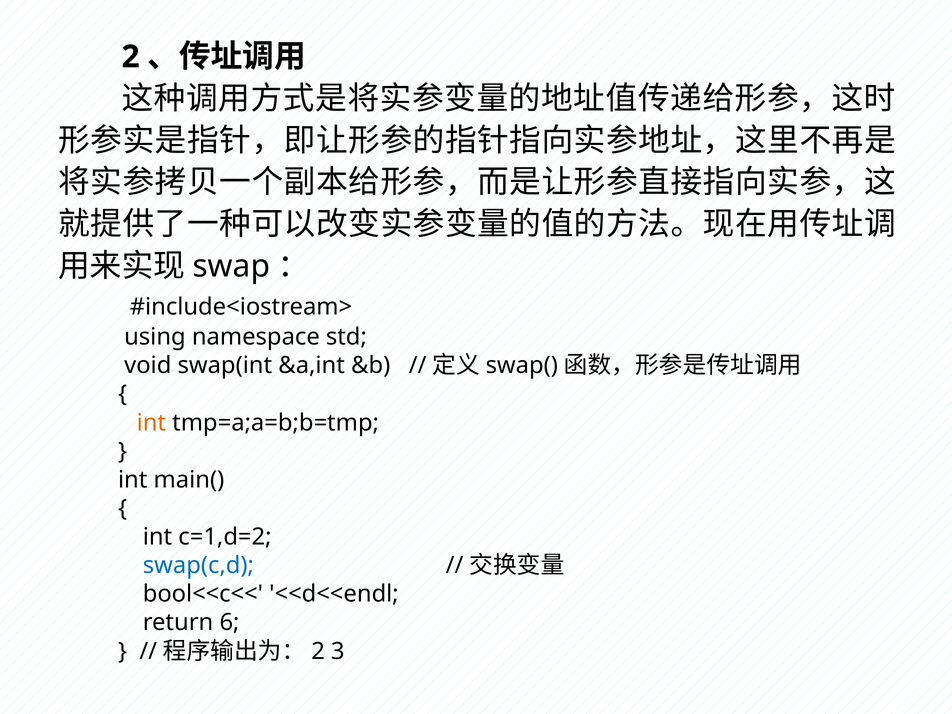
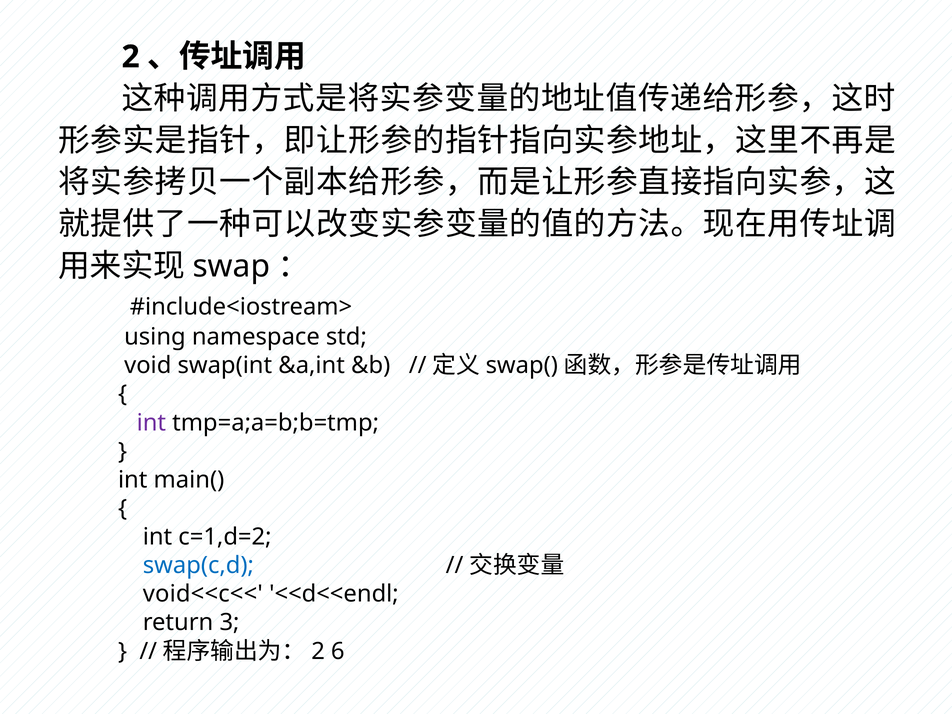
int colour: orange -> purple (151, 423)
bool<<c<<: bool<<c<< -> void<<c<< (203, 594)
6: 6 -> 3 (230, 623)
3: 3 -> 6 (338, 651)
